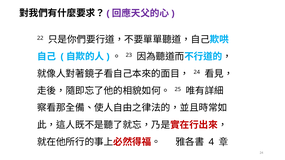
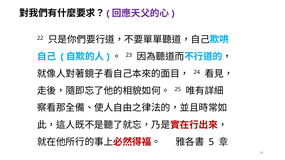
4: 4 -> 5 (211, 142)
